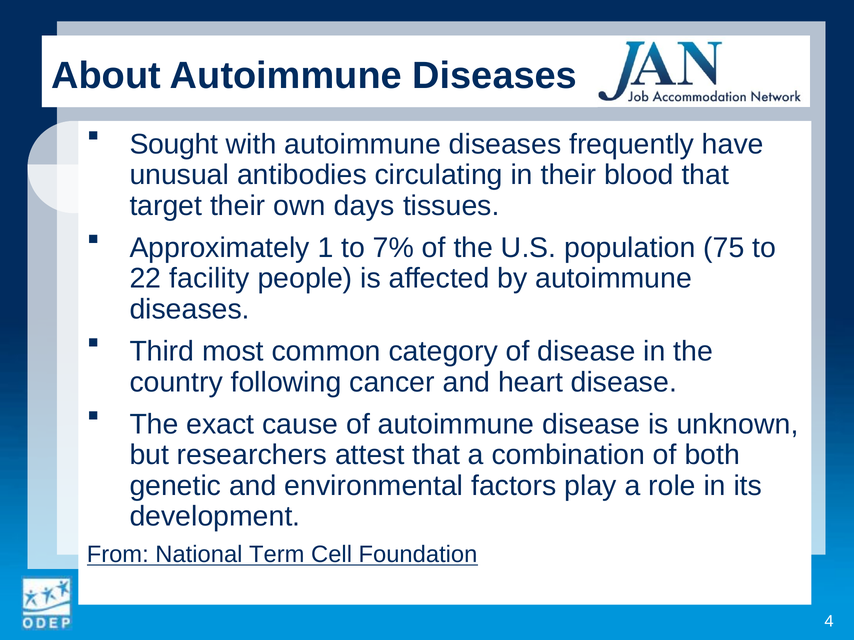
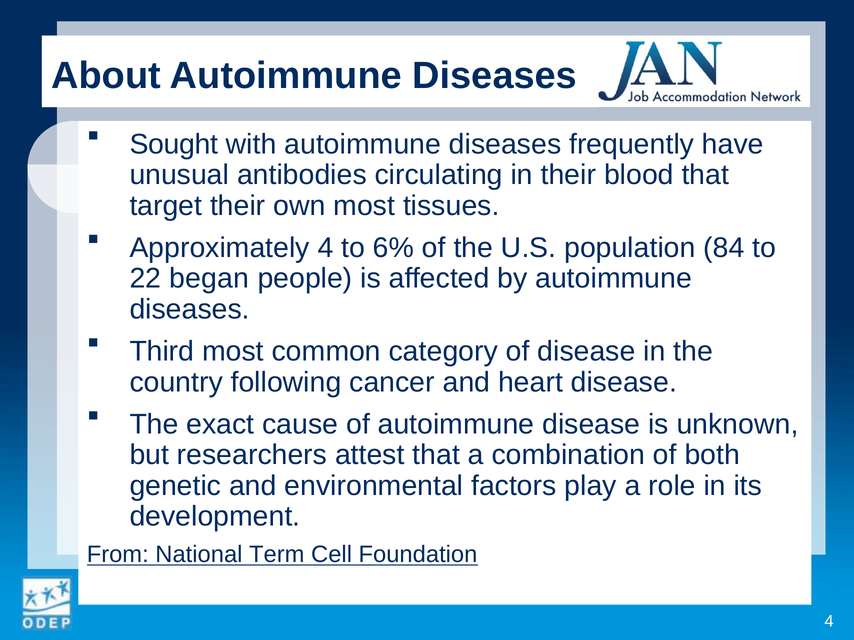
own days: days -> most (364, 206)
Approximately 1: 1 -> 4 (325, 248)
7%: 7% -> 6% (393, 248)
75: 75 -> 84 (724, 248)
facility: facility -> began (209, 279)
